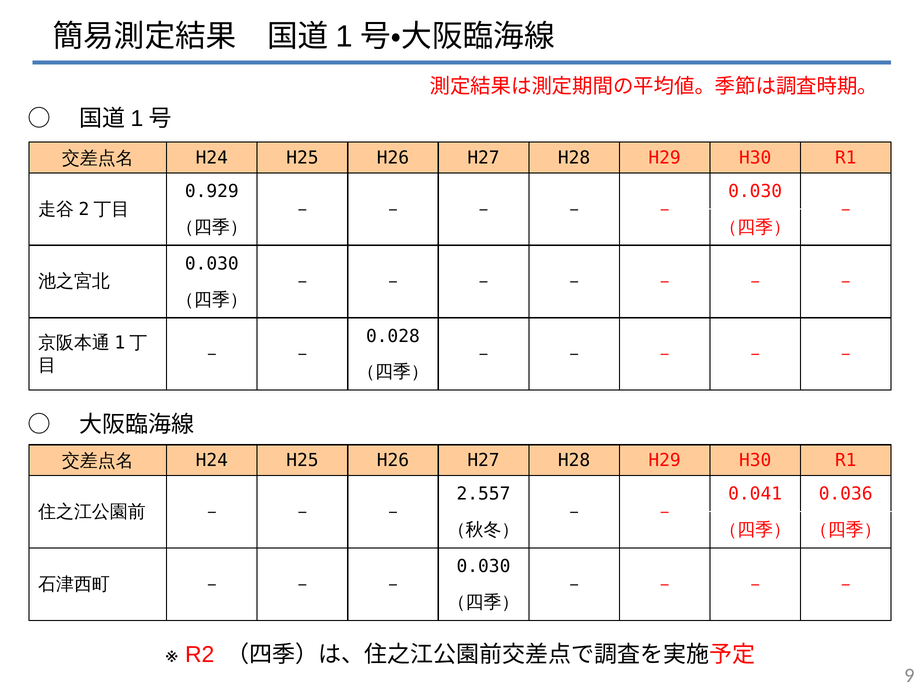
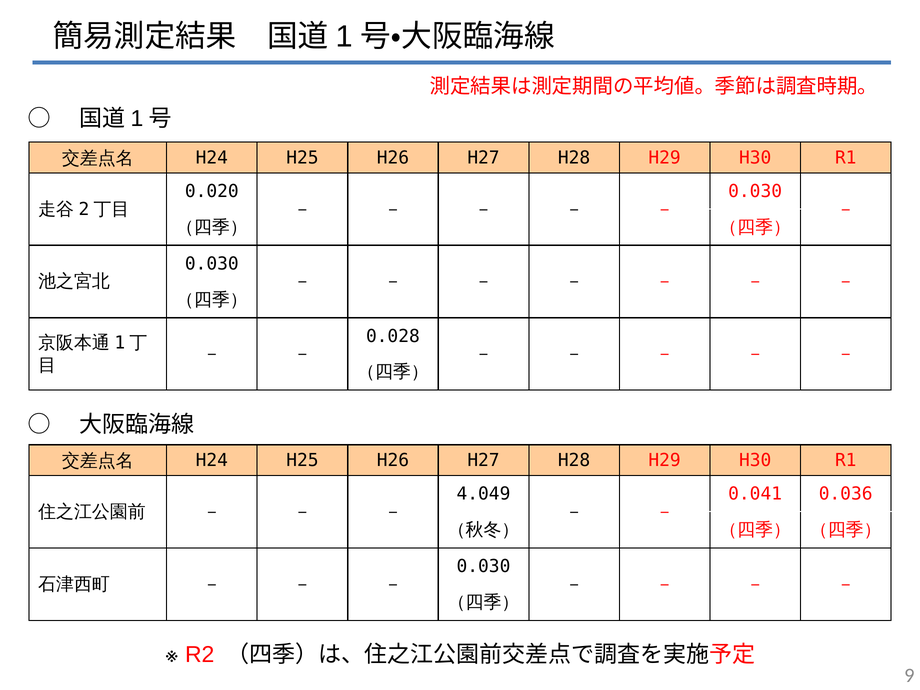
0.929: 0.929 -> 0.020 (212, 191)
2.557: 2.557 -> 4.049 (483, 494)
